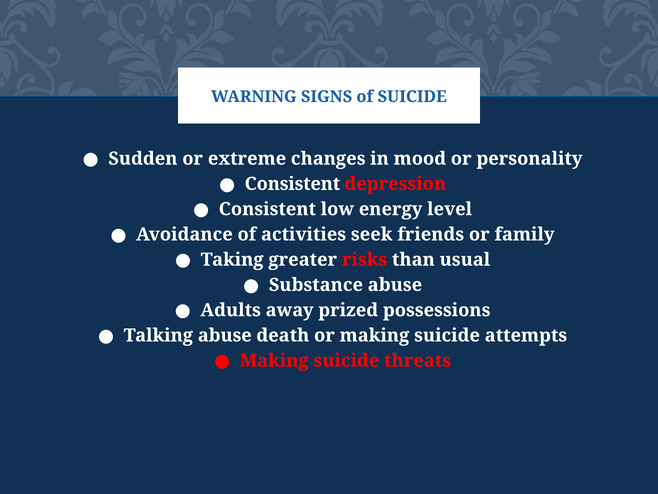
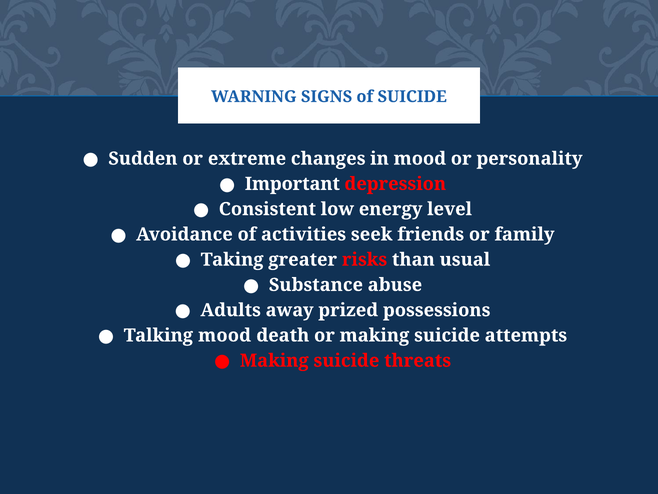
Consistent: Consistent -> Important (292, 184)
Talking abuse: abuse -> mood (225, 335)
